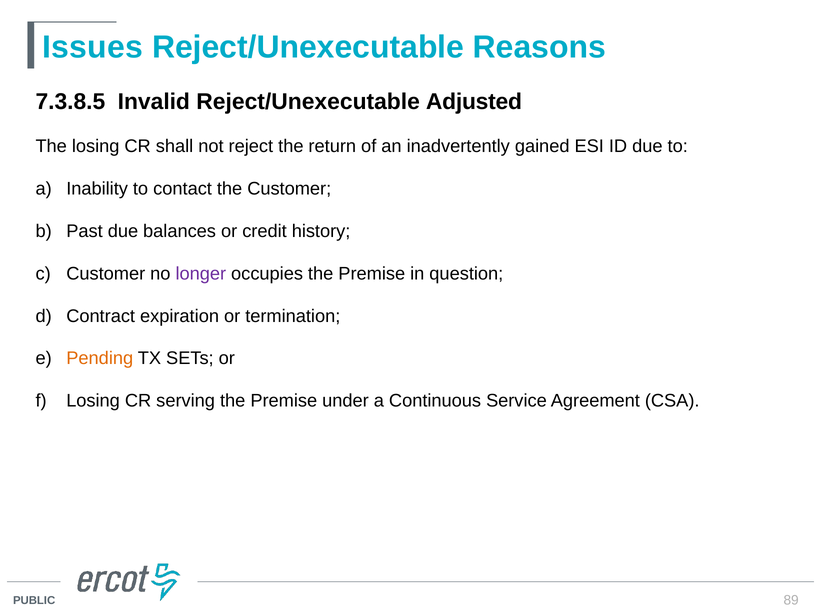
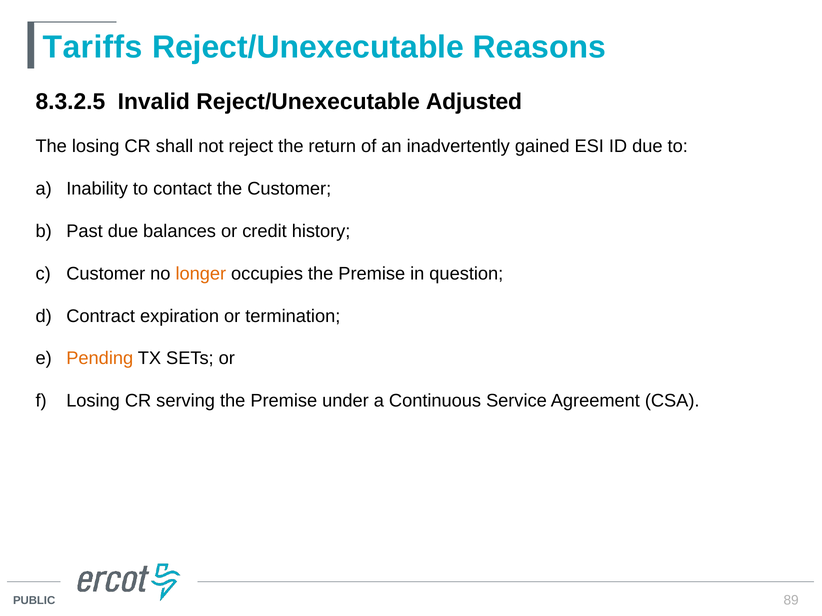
Issues: Issues -> Tariffs (93, 47)
7.3.8.5: 7.3.8.5 -> 8.3.2.5 (70, 102)
longer colour: purple -> orange (201, 274)
